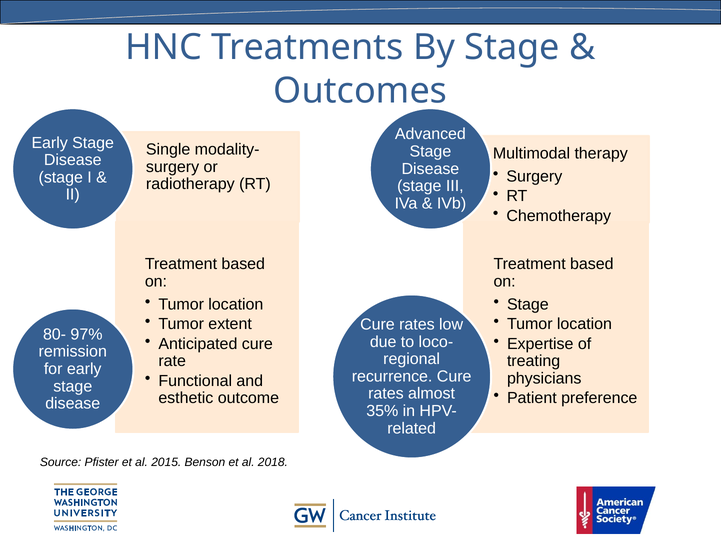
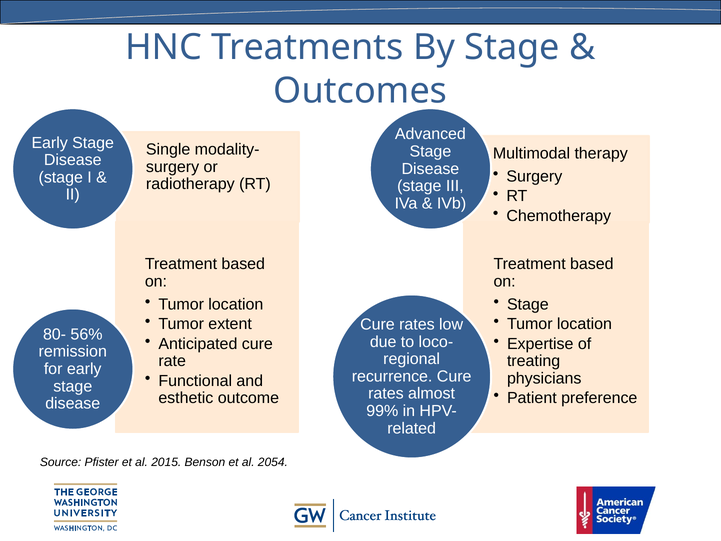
97%: 97% -> 56% (87, 334)
35%: 35% -> 99% (382, 411)
2018: 2018 -> 2054 (273, 462)
